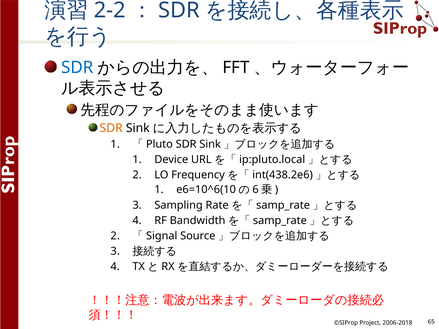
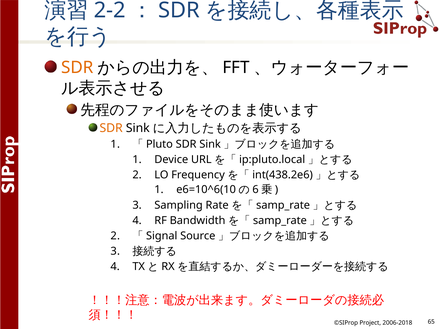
SDR colour: blue -> orange (77, 68)
